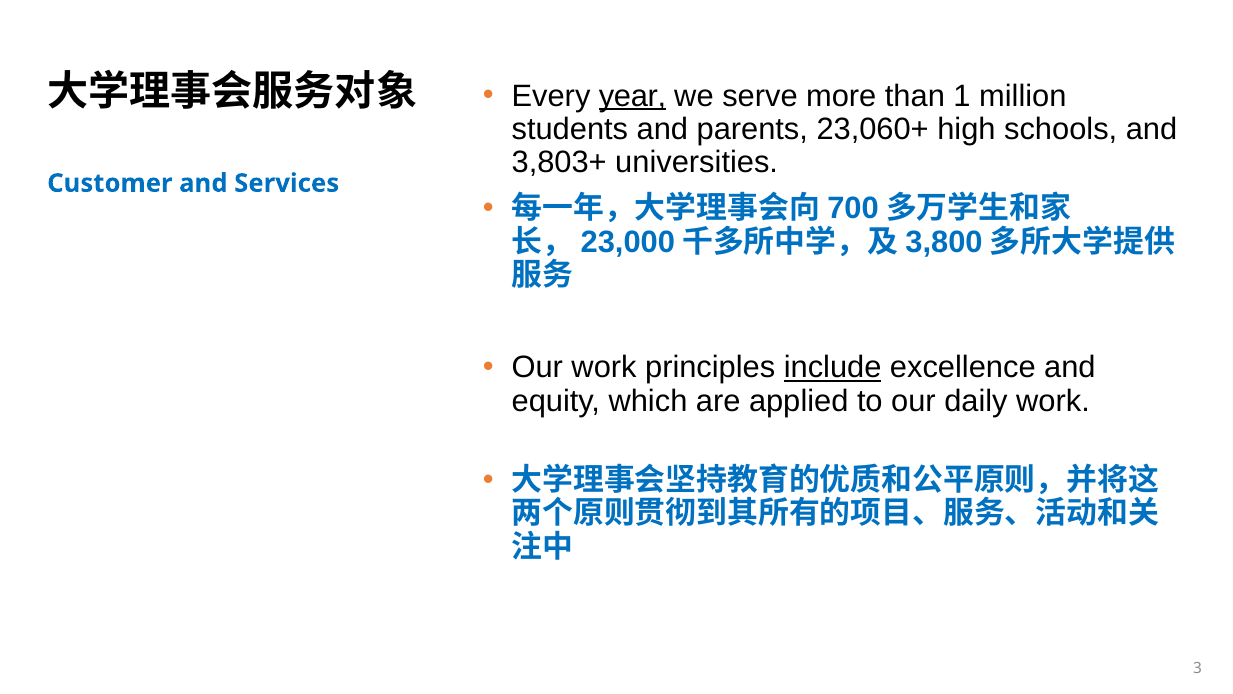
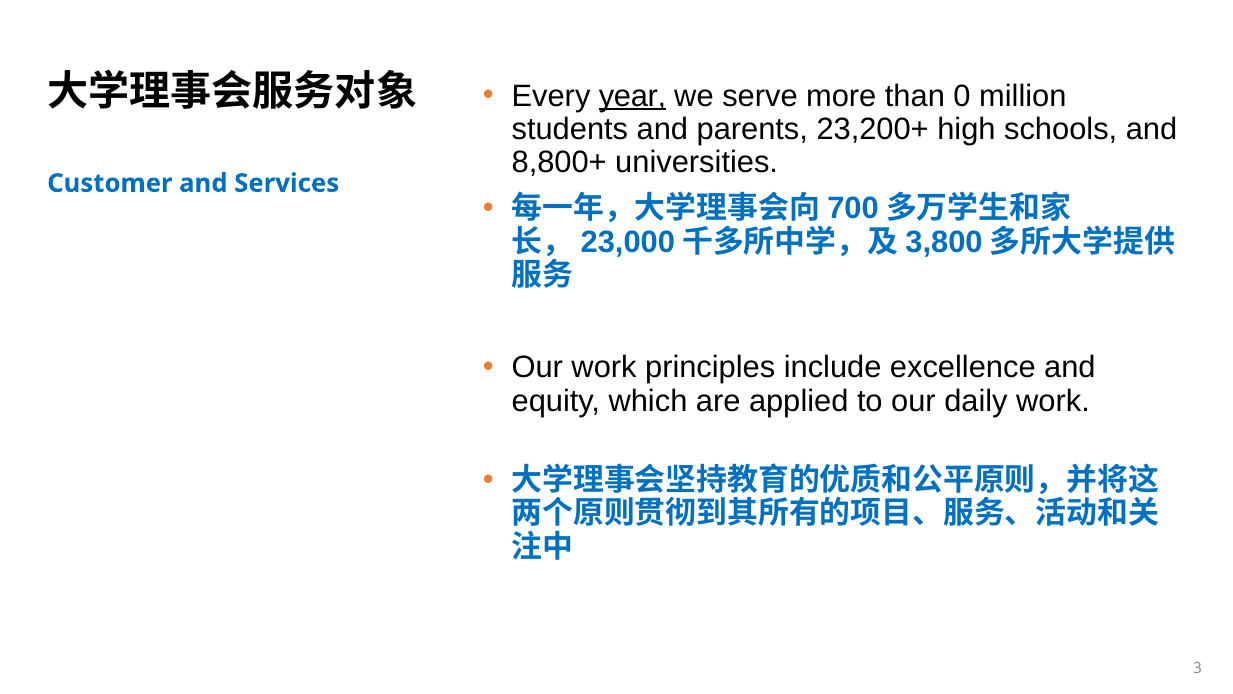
1: 1 -> 0 (962, 96)
23,060+: 23,060+ -> 23,200+ (873, 129)
3,803+: 3,803+ -> 8,800+ (559, 162)
include underline: present -> none (833, 367)
